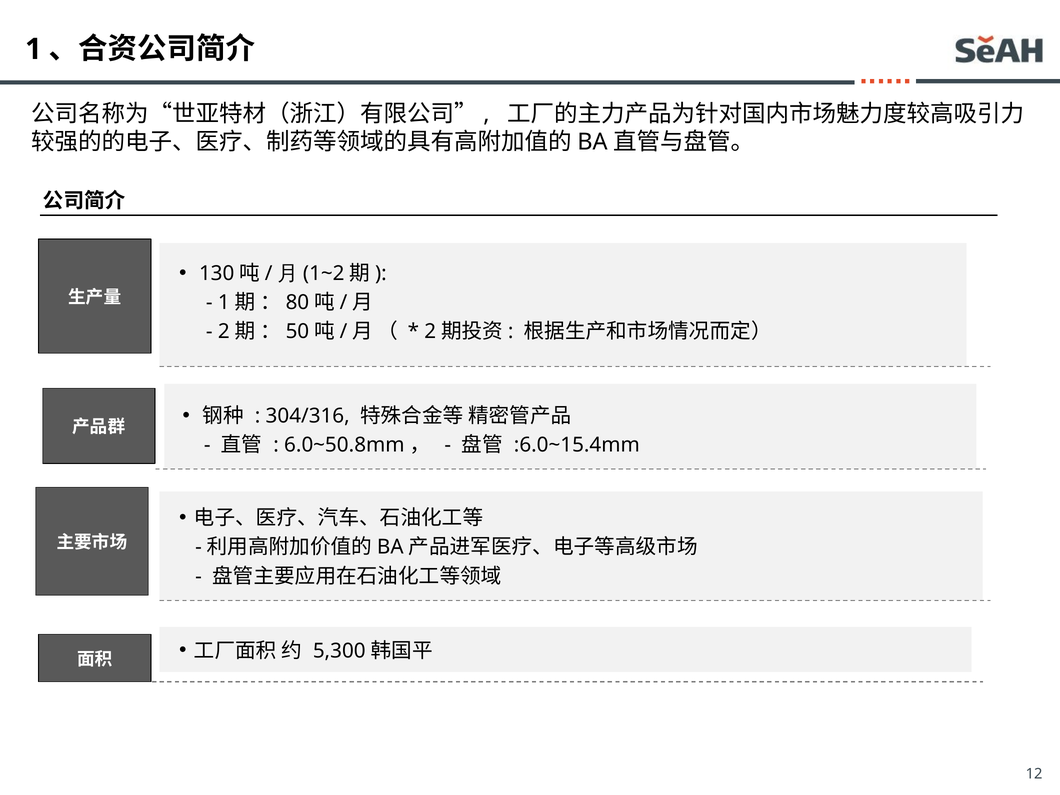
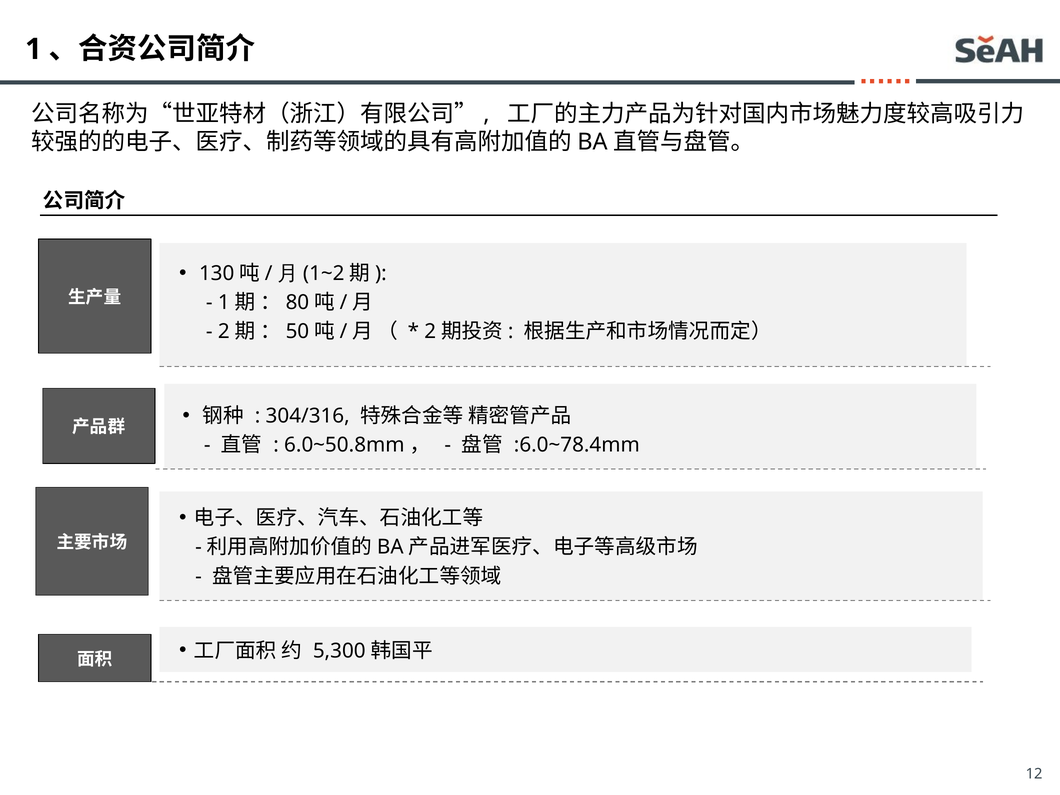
:6.0~15.4mm: :6.0~15.4mm -> :6.0~78.4mm (577, 445)
